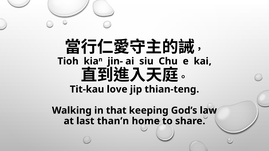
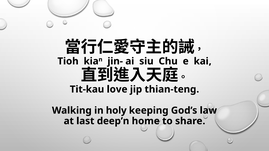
that: that -> holy (116, 111)
than’n: than’n -> deep’n (113, 121)
